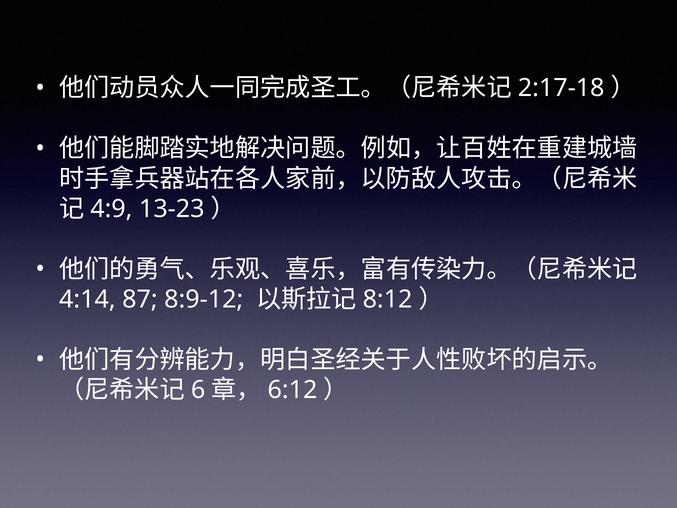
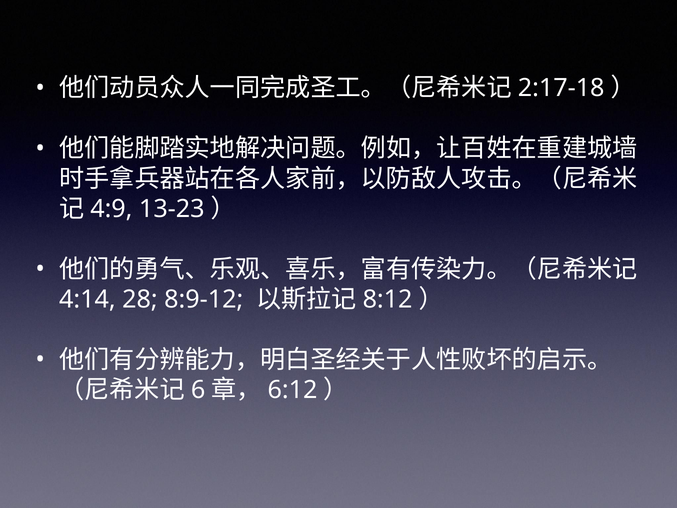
87: 87 -> 28 (140, 299)
